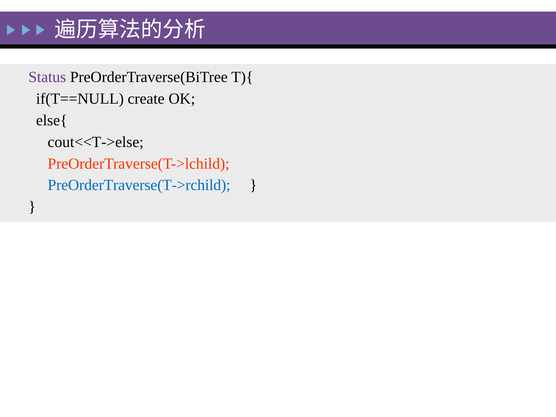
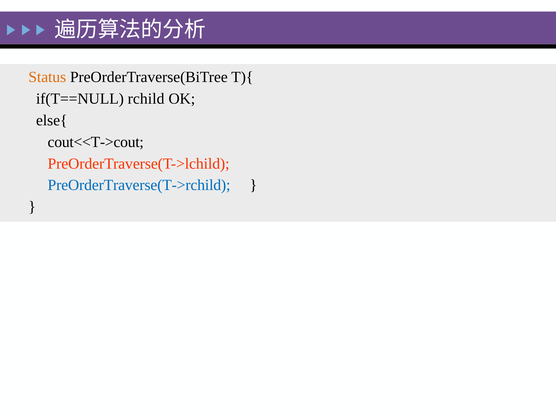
Status colour: purple -> orange (47, 77)
create: create -> rchild (146, 99)
cout<<T->else: cout<<T->else -> cout<<T->cout (96, 142)
